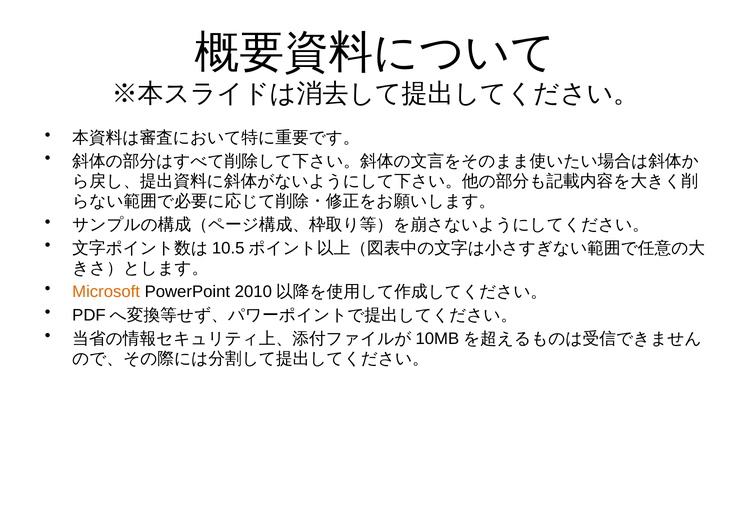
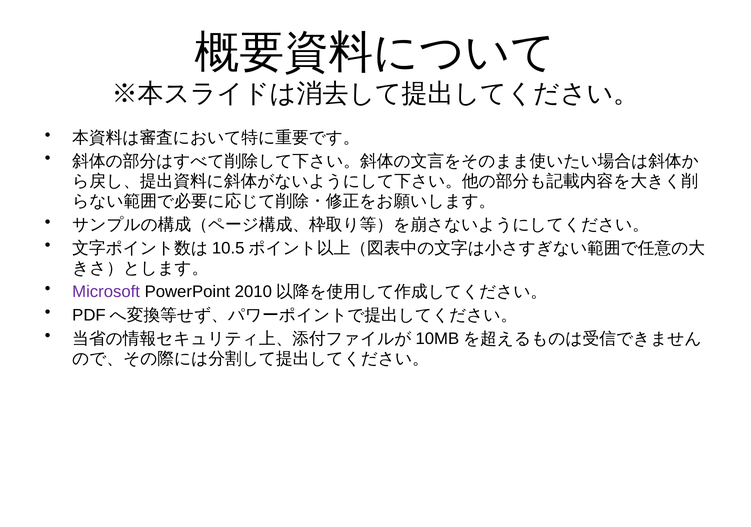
Microsoft colour: orange -> purple (106, 292)
